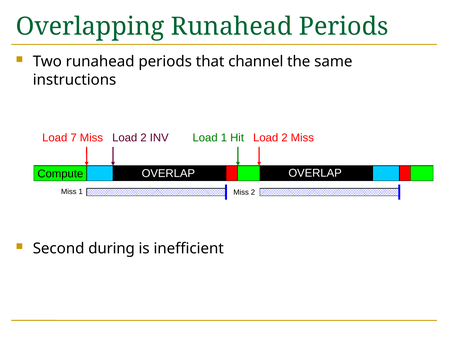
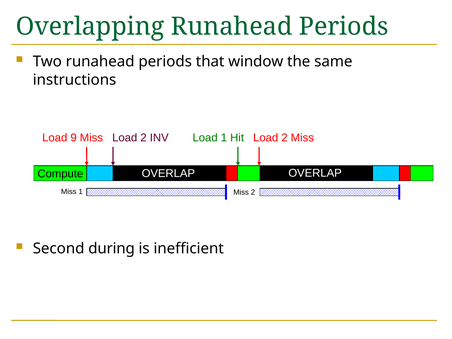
channel: channel -> window (256, 62)
7: 7 -> 9 (74, 138)
